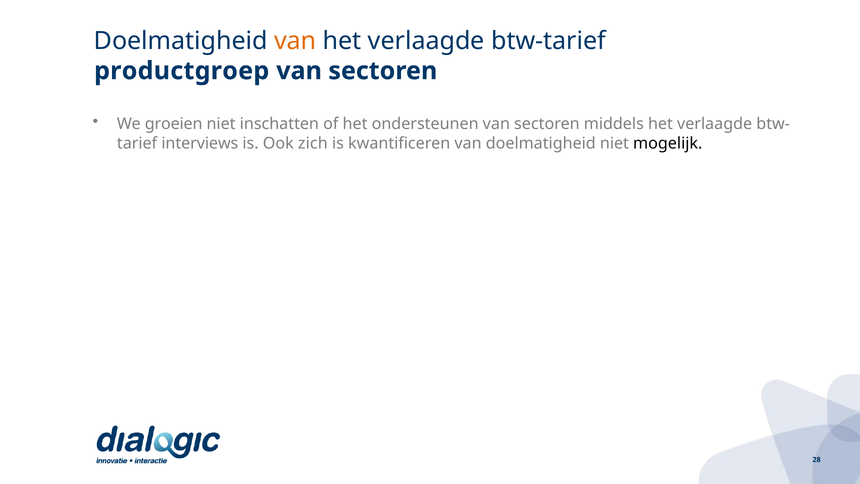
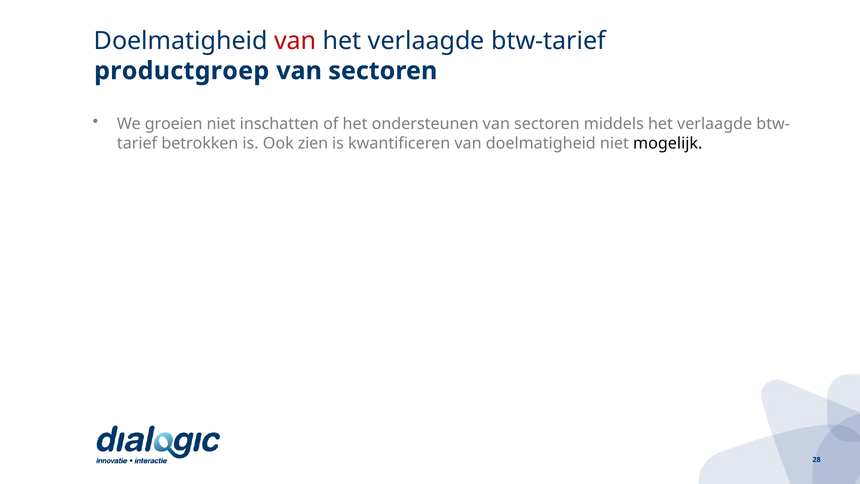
van colour: orange -> red (295, 41)
interviews: interviews -> betrokken (200, 143)
zich: zich -> zien (313, 143)
